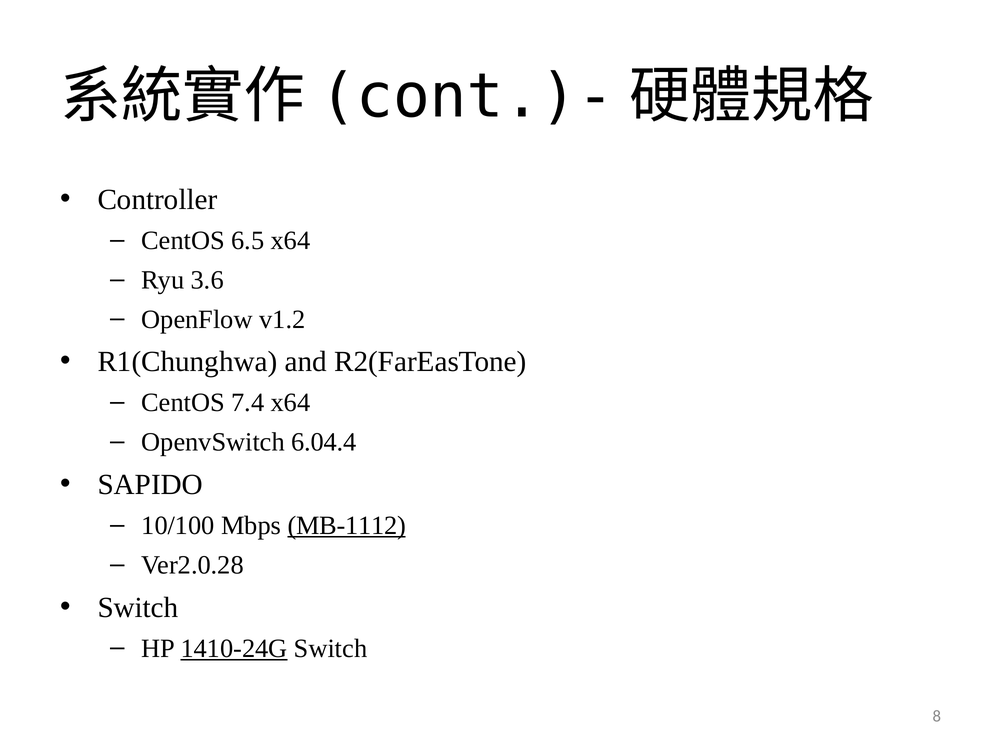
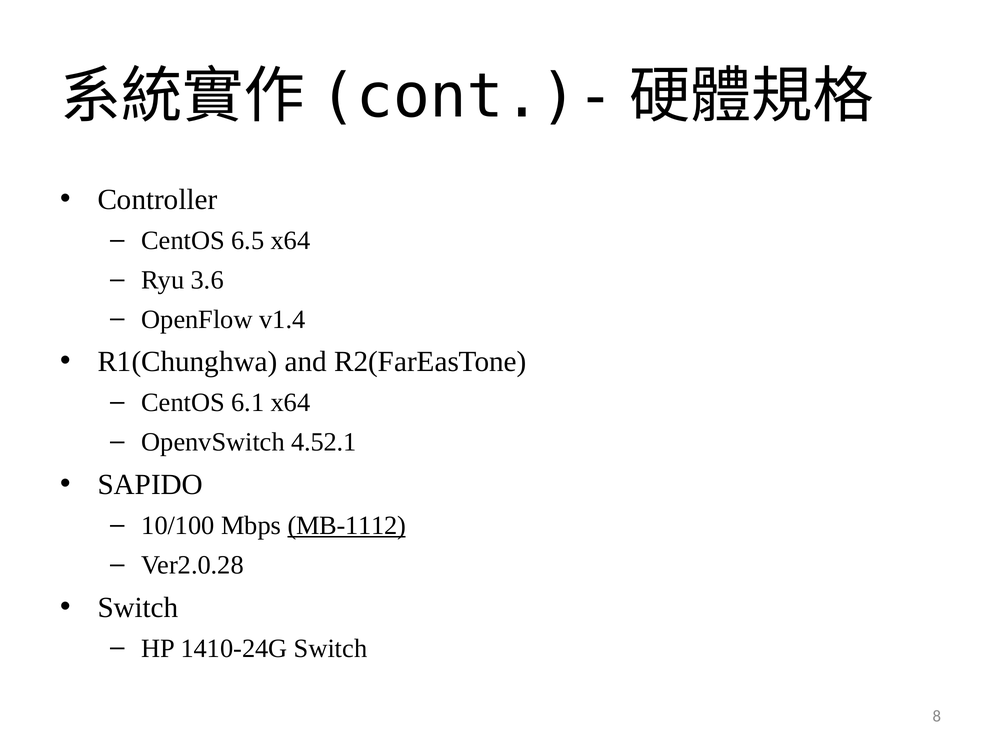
v1.2: v1.2 -> v1.4 (282, 320)
7.4: 7.4 -> 6.1 (248, 403)
6.04.4: 6.04.4 -> 4.52.1 (324, 443)
1410-24G underline: present -> none (234, 649)
